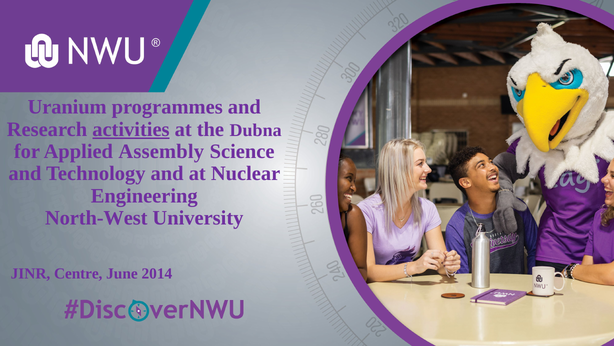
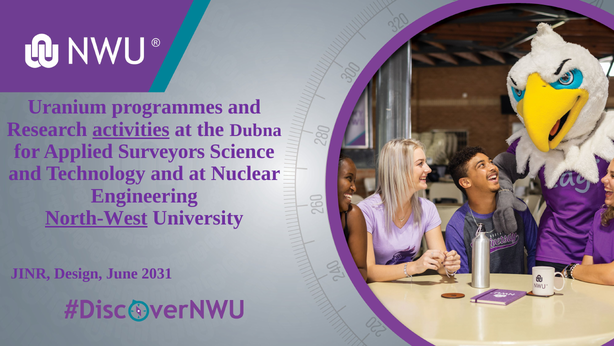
Assembly: Assembly -> Surveyors (161, 151)
North-West underline: none -> present (96, 218)
Centre: Centre -> Design (78, 273)
2014: 2014 -> 2031 (157, 273)
